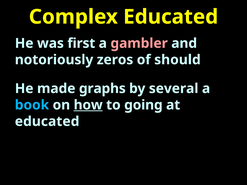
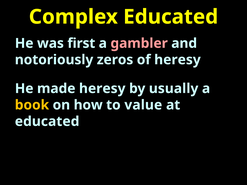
of should: should -> heresy (177, 60)
made graphs: graphs -> heresy (102, 89)
several: several -> usually (174, 89)
book colour: light blue -> yellow (32, 105)
how underline: present -> none (88, 105)
going: going -> value (143, 105)
